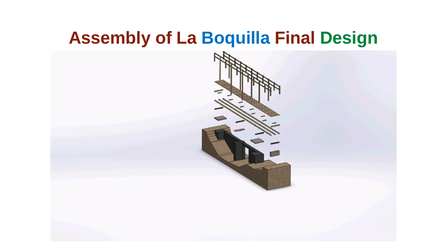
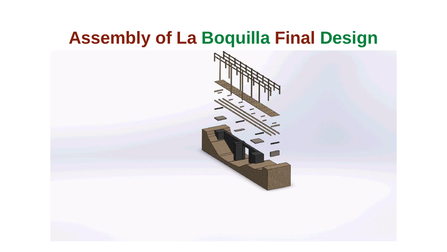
Boquilla colour: blue -> green (236, 38)
